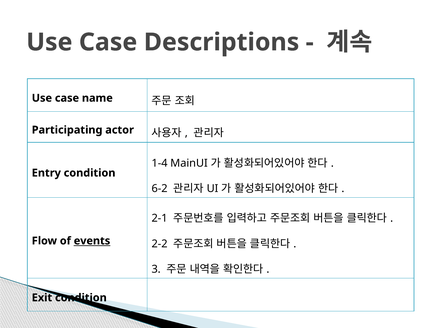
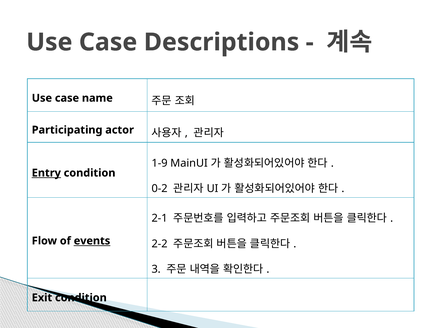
1-4: 1-4 -> 1-9 (160, 163)
Entry underline: none -> present (46, 173)
6-2: 6-2 -> 0-2 (160, 189)
